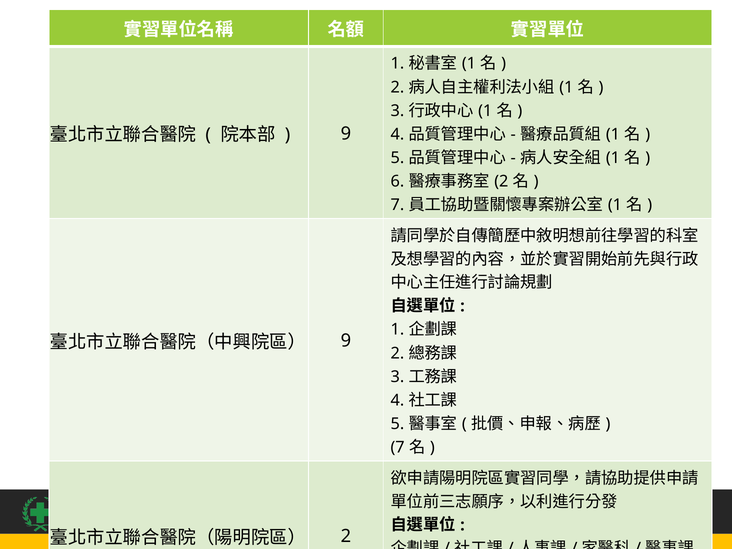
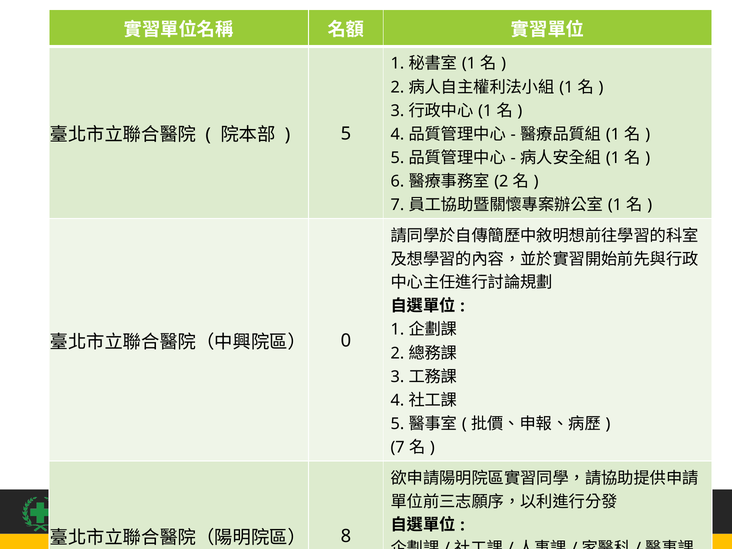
9: 9 -> 5 (346, 134)
9: 9 -> 0 (346, 341)
2: 2 -> 8 (346, 536)
